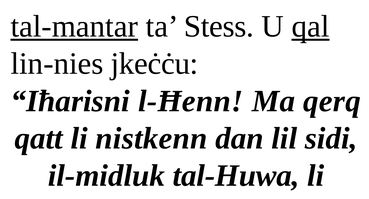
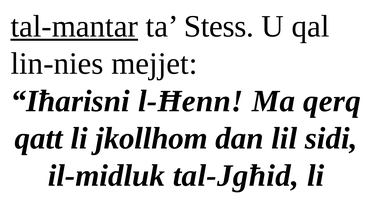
qal underline: present -> none (310, 26)
jkeċċu: jkeċċu -> mejjet (154, 64)
nistkenn: nistkenn -> jkollhom (152, 138)
tal-Huwa: tal-Huwa -> tal-Jgħid (236, 175)
